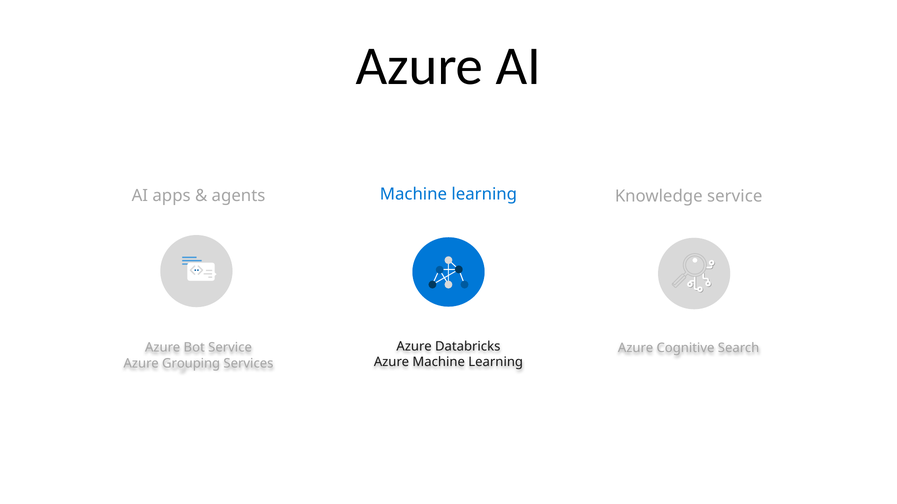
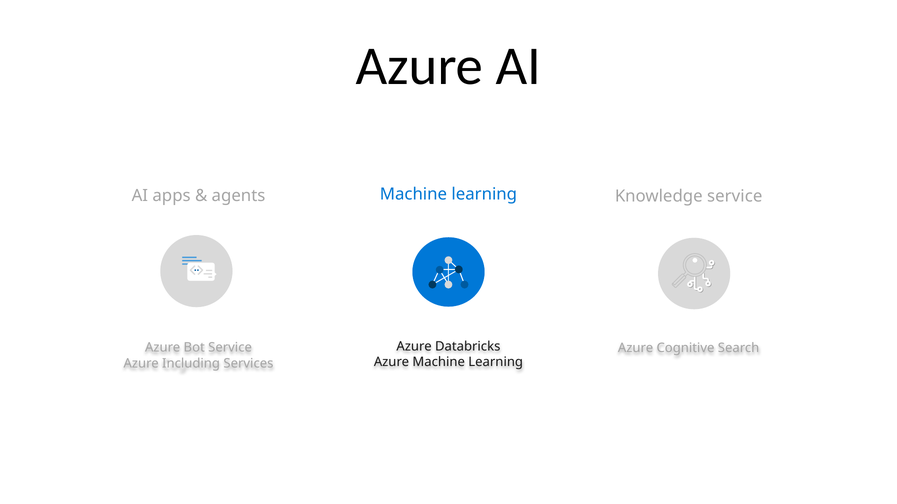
Grouping: Grouping -> Including (191, 364)
